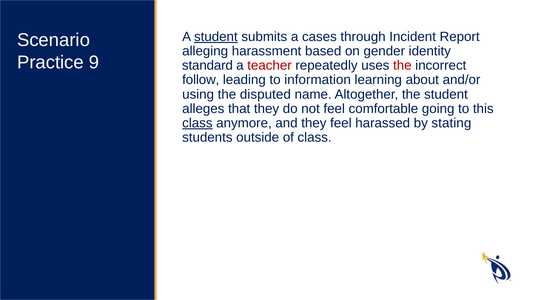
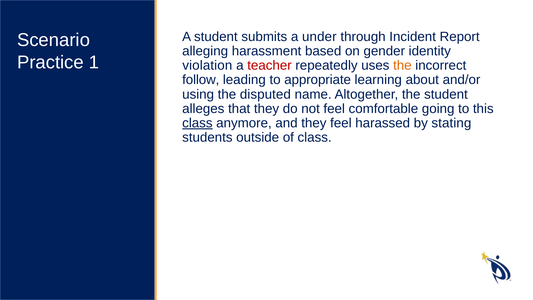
student underline: present -> none (216, 37)
cases: cases -> under (319, 37)
9: 9 -> 1 (94, 62)
standard: standard -> violation (207, 65)
the colour: red -> orange (402, 65)
information: information -> appropriate (318, 80)
